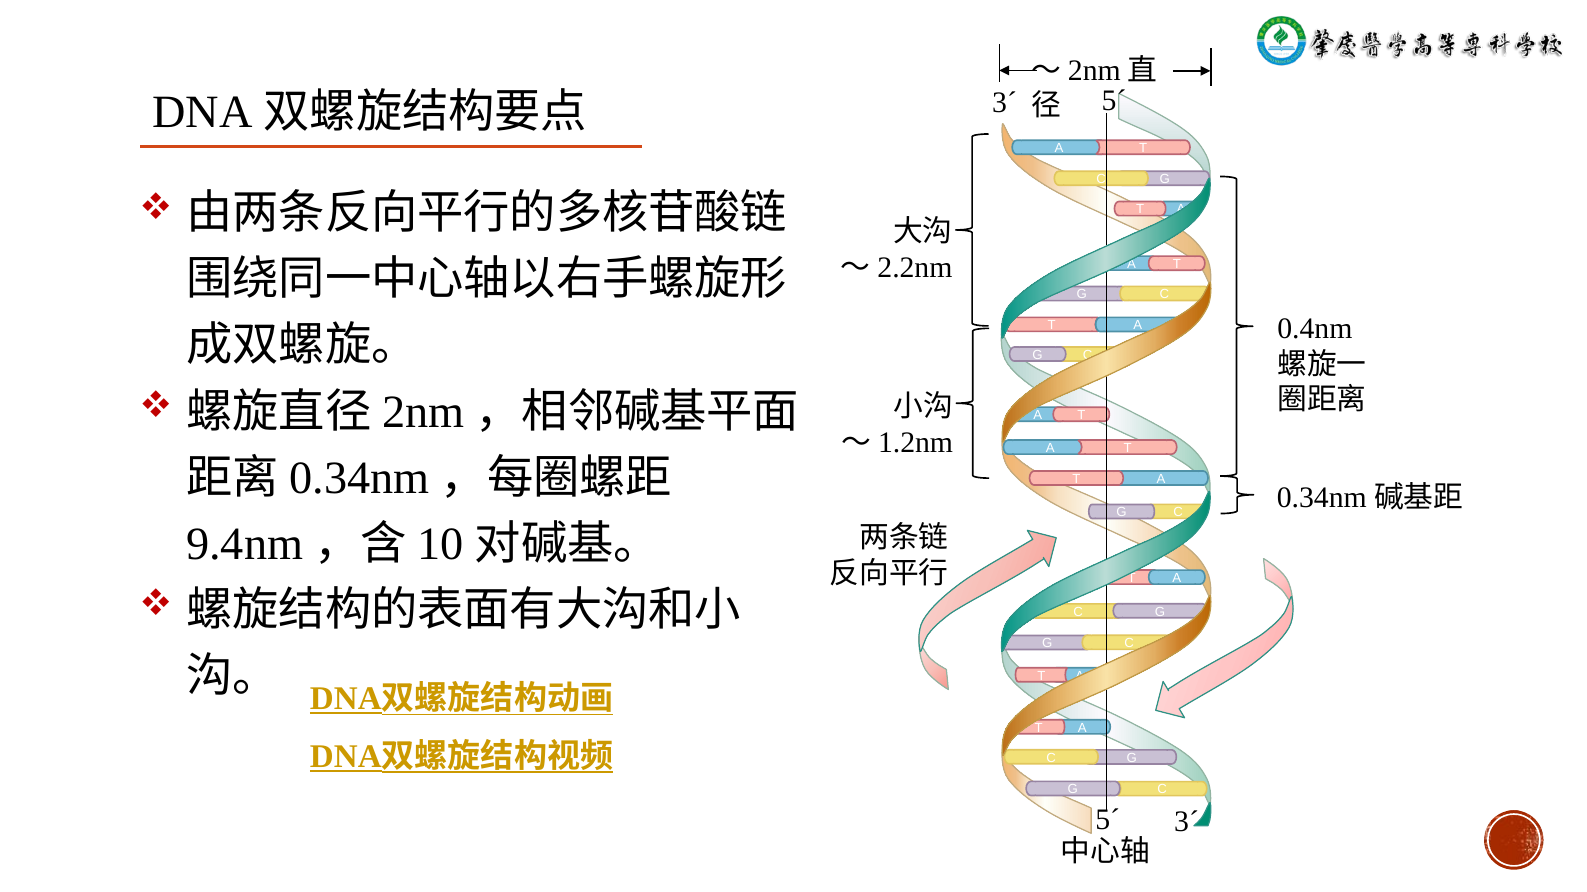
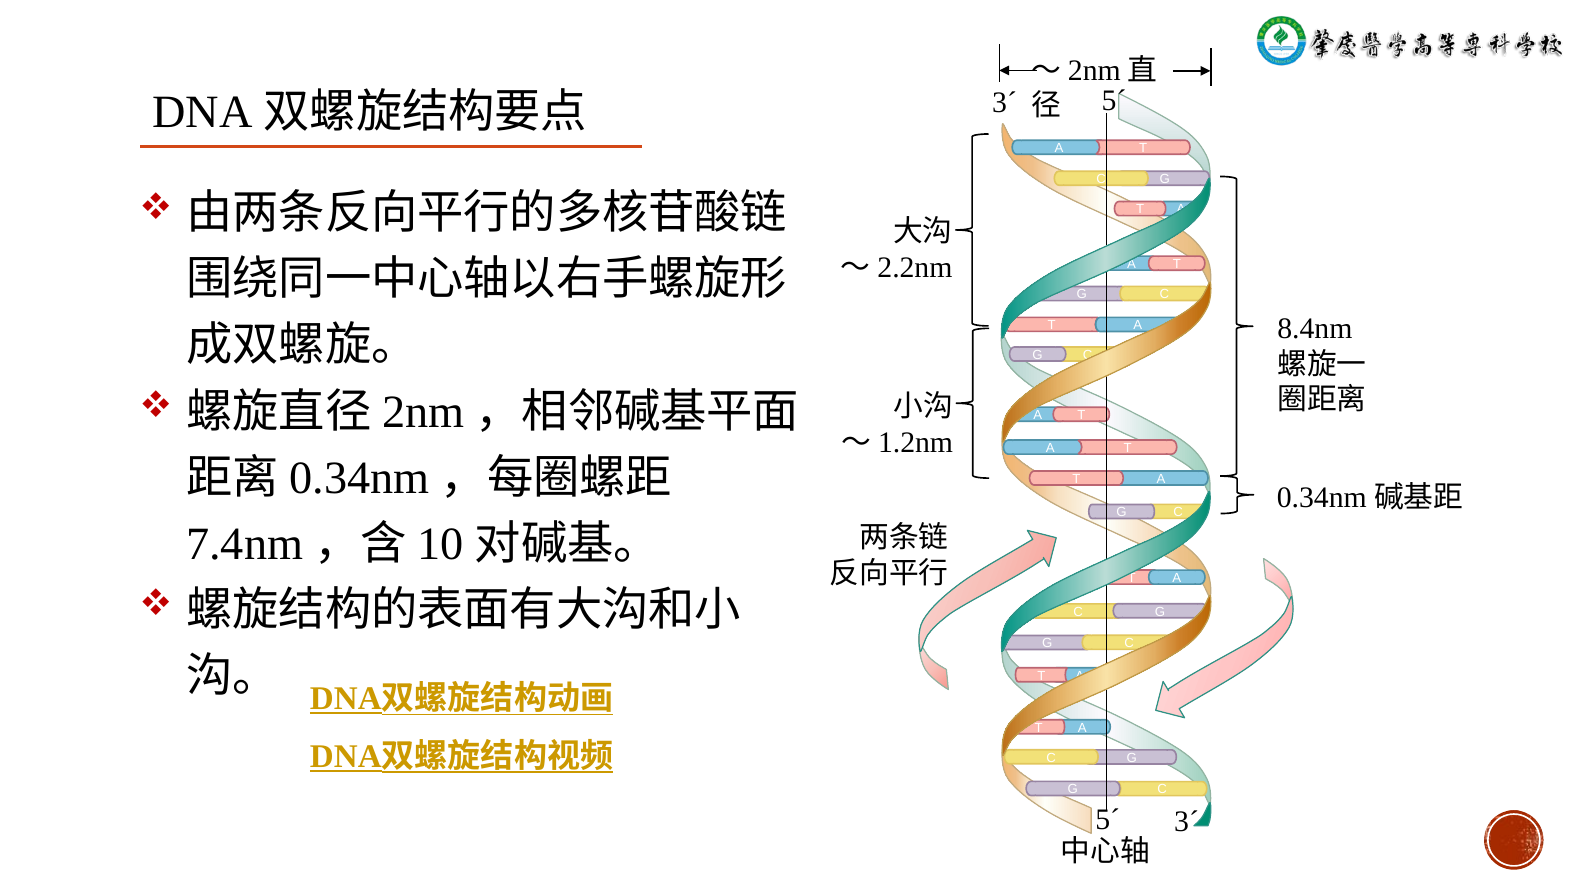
0.4nm: 0.4nm -> 8.4nm (1315, 329)
9.4nm: 9.4nm -> 7.4nm (245, 544)
